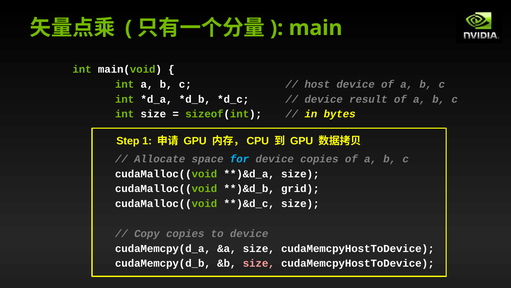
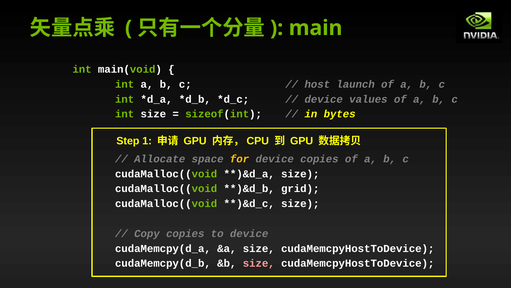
host device: device -> launch (356, 84)
result: result -> values (368, 99)
for colour: light blue -> yellow (240, 159)
